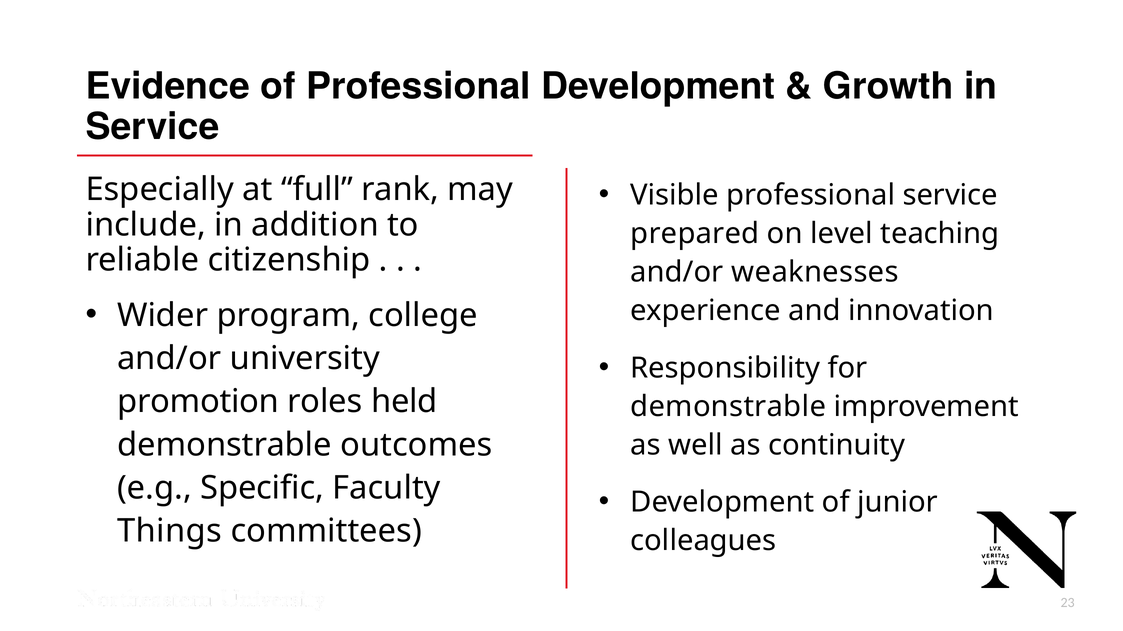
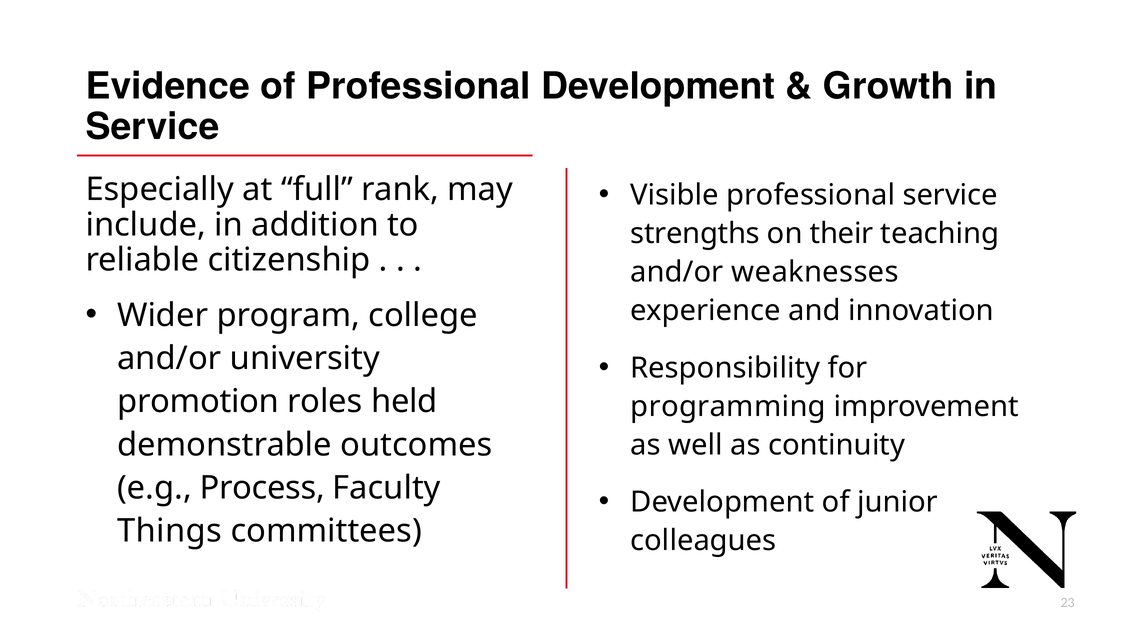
prepared: prepared -> strengths (695, 234)
level: level -> their (842, 234)
demonstrable: demonstrable -> programming (728, 407)
Specific: Specific -> Process (262, 488)
